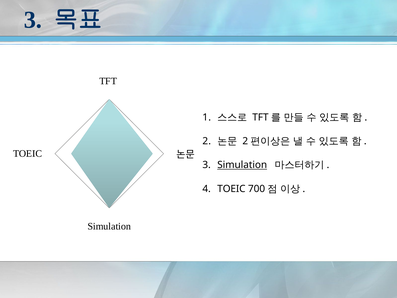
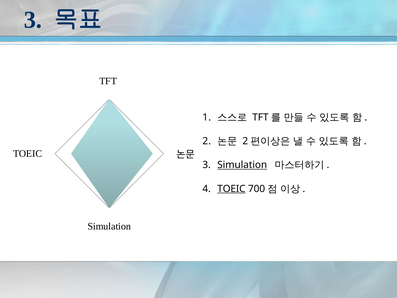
TOEIC underline: none -> present (231, 189)
